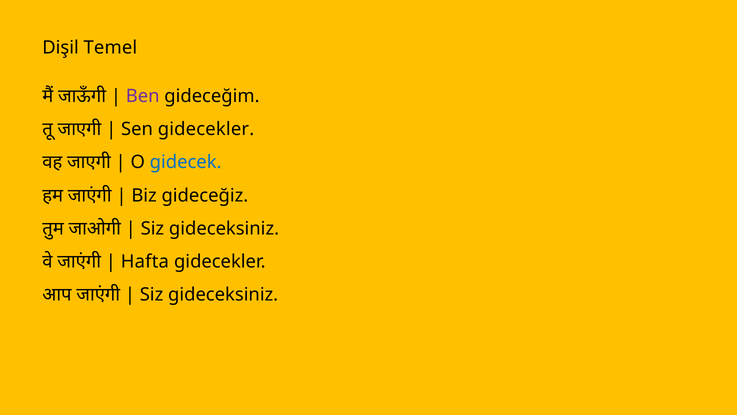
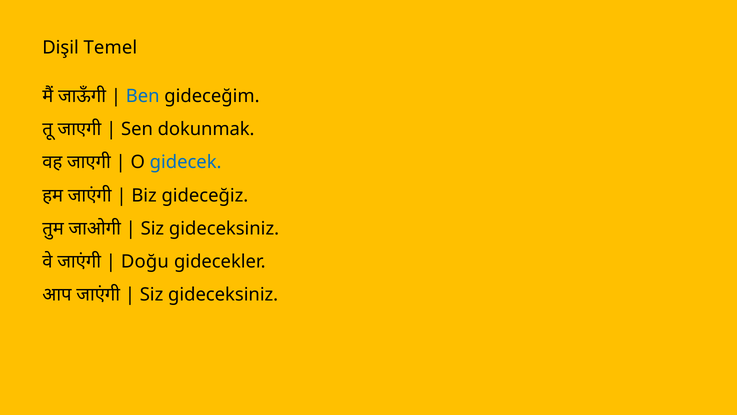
Ben colour: purple -> blue (143, 96)
Sen gidecekler: gidecekler -> dokunmak (206, 129)
Hafta: Hafta -> Doğu (145, 261)
